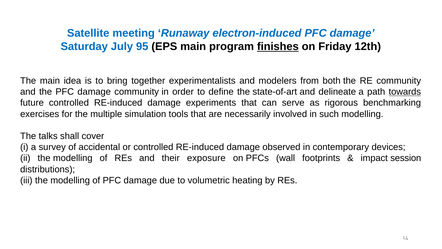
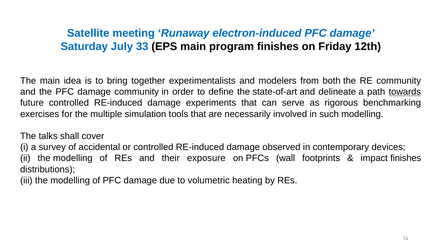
95: 95 -> 33 (142, 47)
finishes underline: present -> none (278, 47)
impact session: session -> finishes (406, 158)
